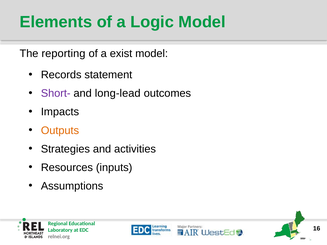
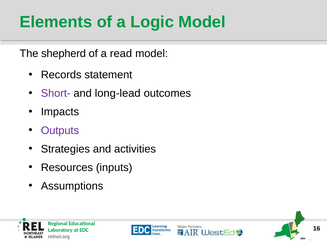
reporting: reporting -> shepherd (64, 54)
exist: exist -> read (121, 54)
Outputs colour: orange -> purple (60, 131)
